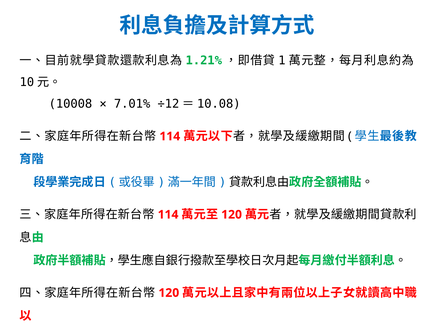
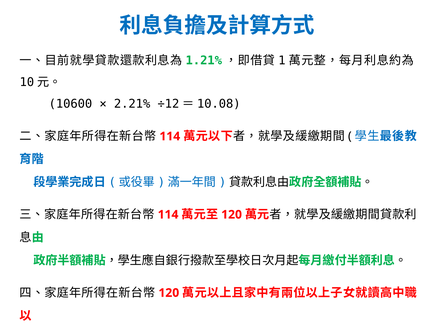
10008: 10008 -> 10600 (70, 104)
7.01%: 7.01% -> 2.21% (132, 104)
